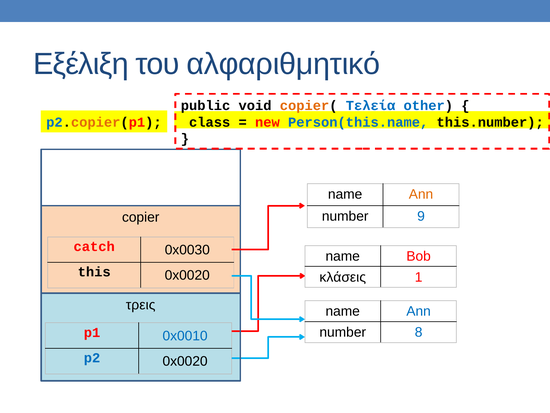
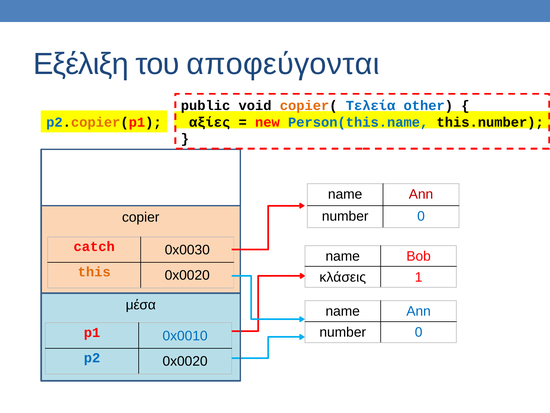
αλφαριθμητικό: αλφαριθμητικό -> αποφεύγονται (283, 64)
class: class -> αξίες (210, 122)
Ann colour: orange -> red (421, 194)
9: 9 -> 0 (421, 216)
this colour: black -> orange (94, 272)
τρεις: τρεις -> μέσα (141, 305)
8: 8 -> 0 (419, 332)
